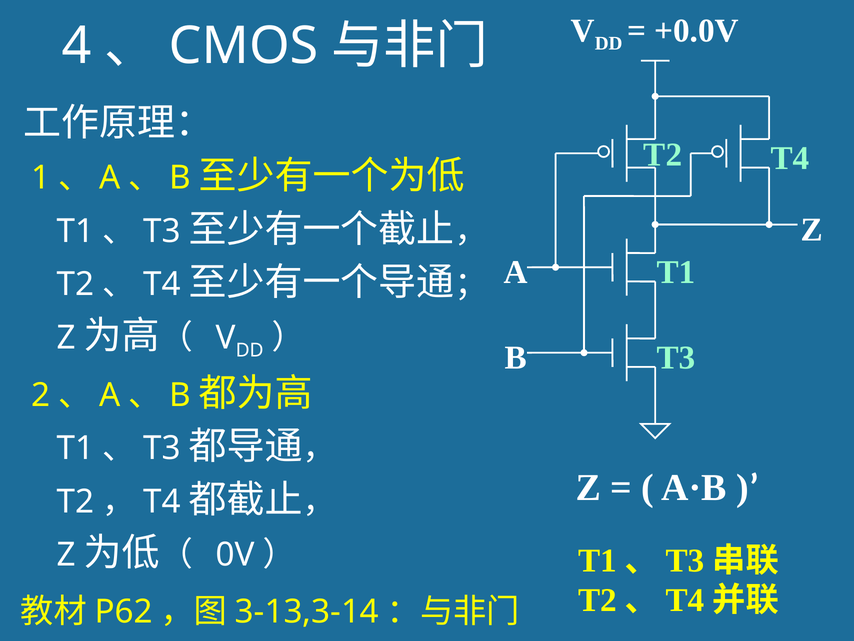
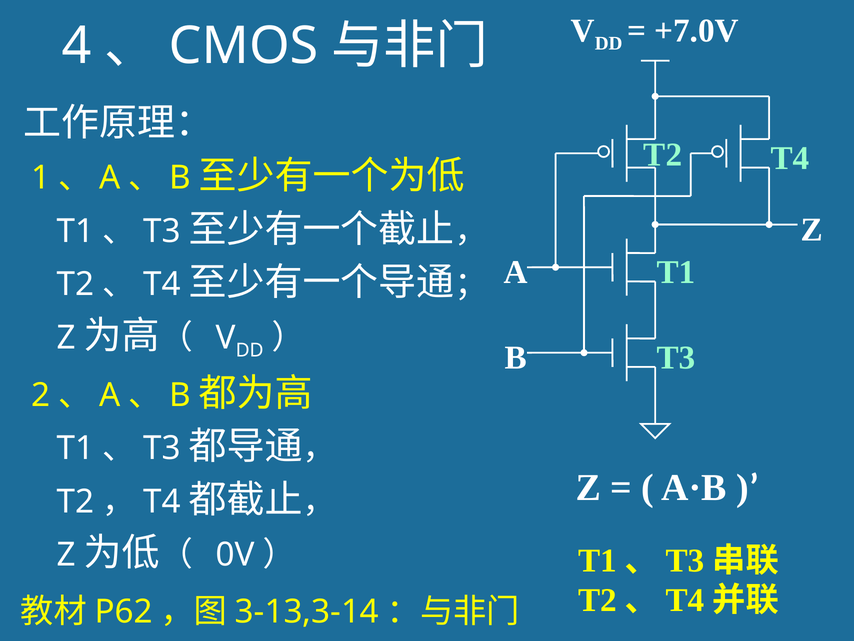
+0.0V: +0.0V -> +7.0V (697, 31)
